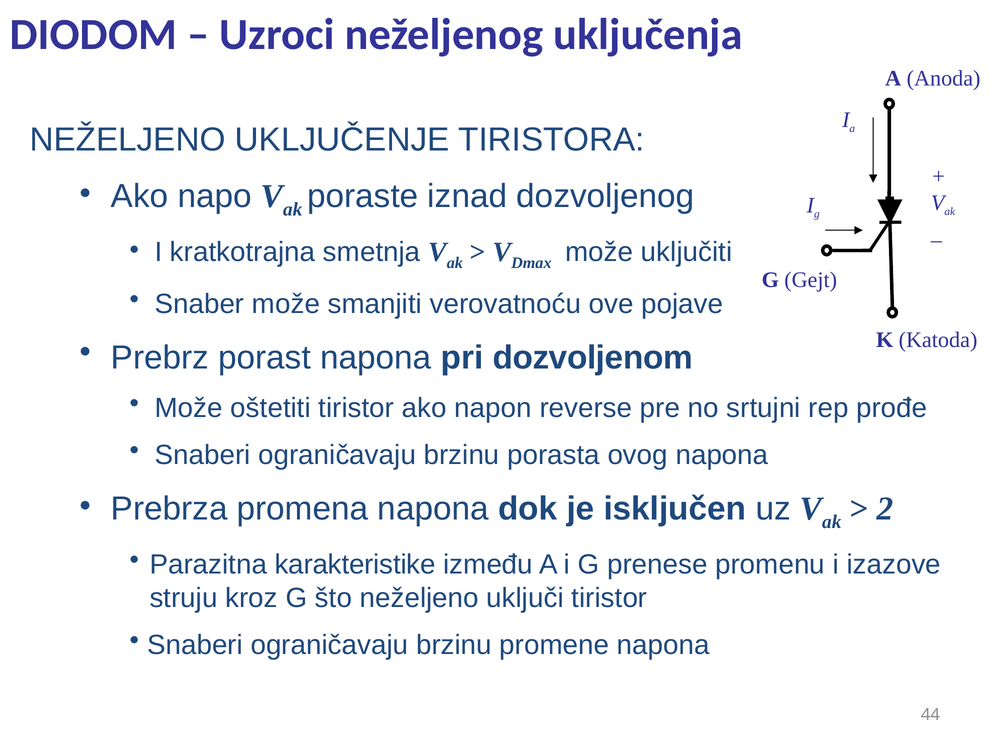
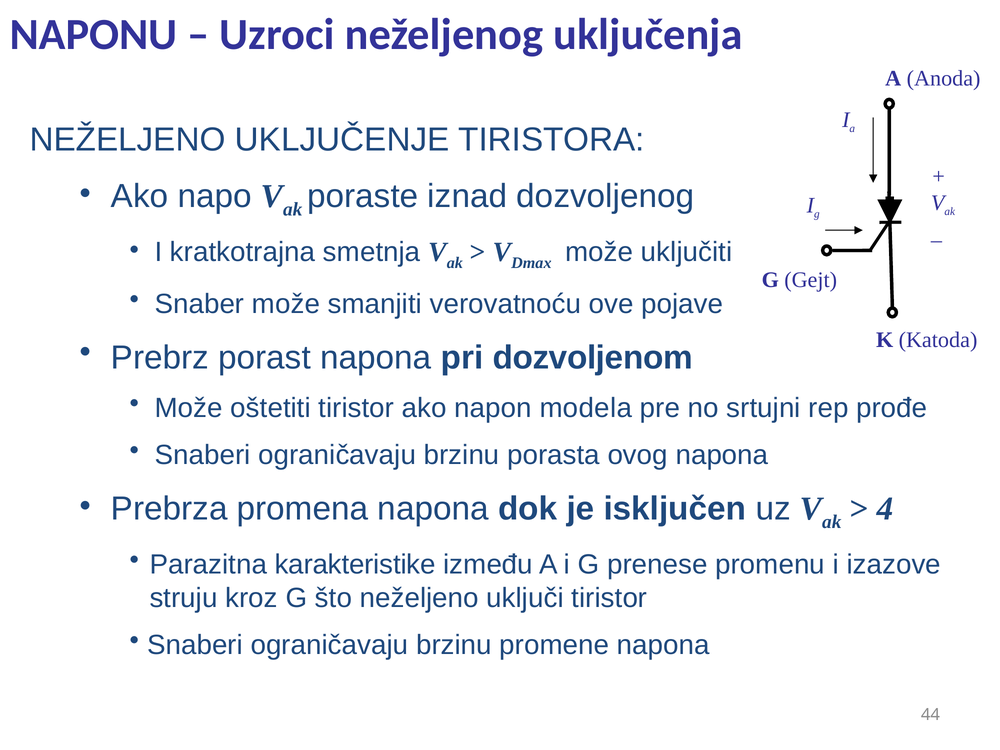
DIODOM: DIODOM -> NAPONU (94, 35)
reverse: reverse -> modela (586, 408)
2: 2 -> 4 (885, 509)
